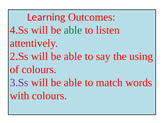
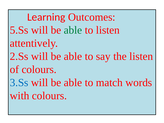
4.Ss: 4.Ss -> 5.Ss (19, 30)
the using: using -> listen (141, 56)
3.Ss colour: purple -> blue (19, 83)
